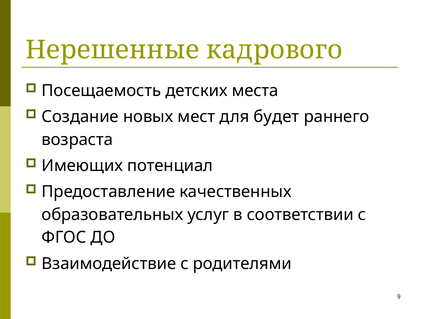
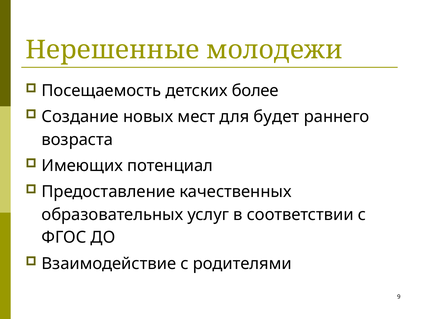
кадрового: кадрового -> молодежи (274, 50)
места: места -> более (255, 91)
